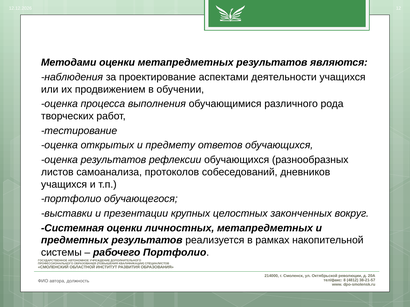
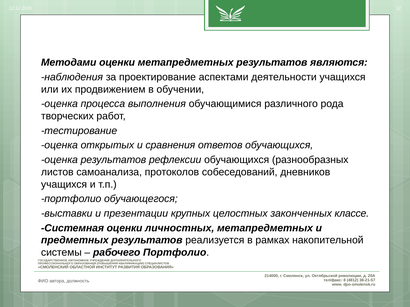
предмету: предмету -> сравнения (170, 145)
вокруг: вокруг -> классе (352, 214)
